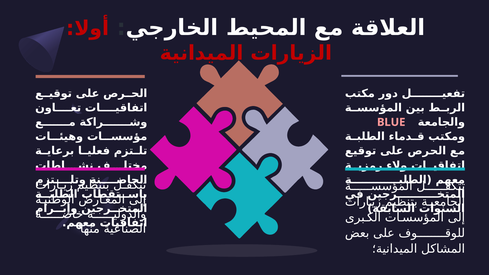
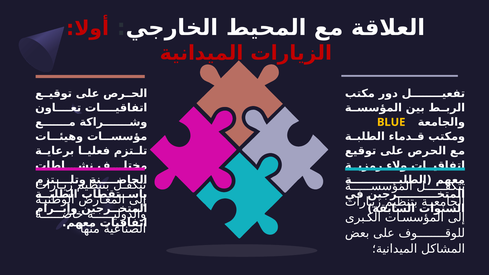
BLUE colour: pink -> yellow (391, 122)
